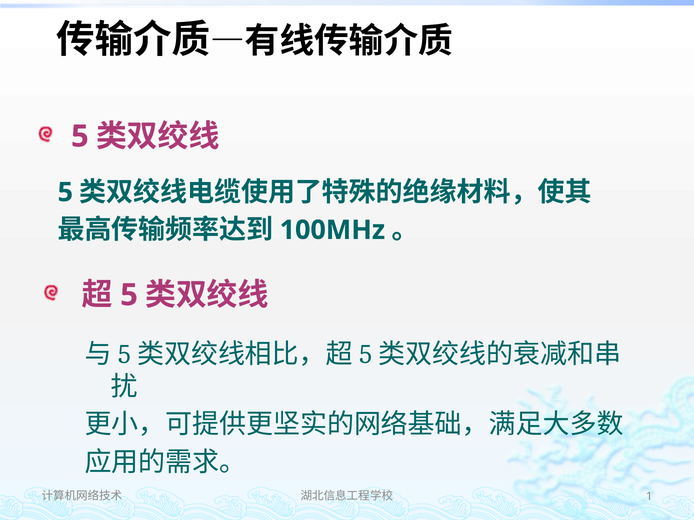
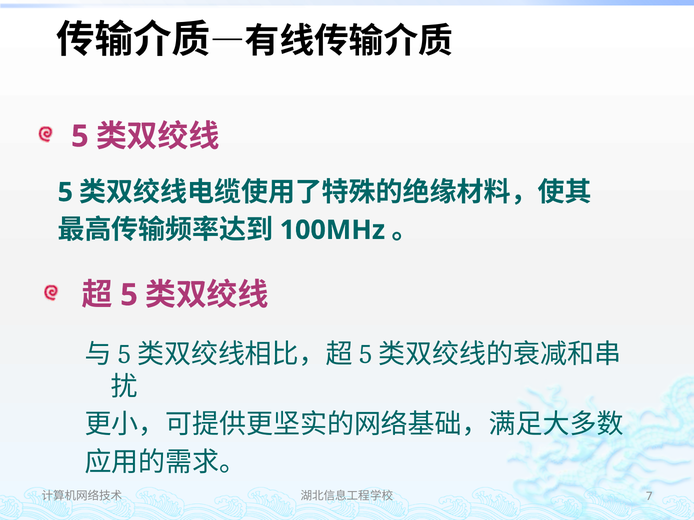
1: 1 -> 7 (649, 497)
